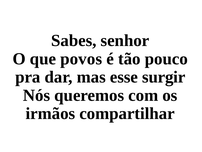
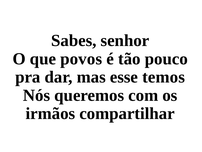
surgir: surgir -> temos (164, 77)
